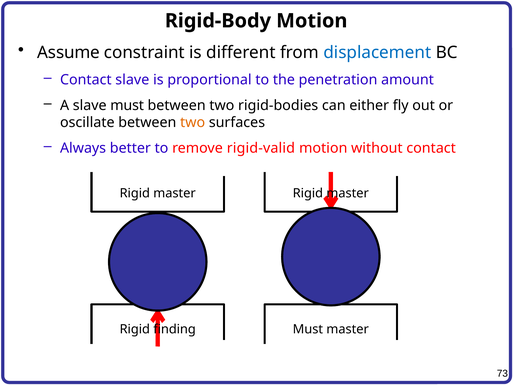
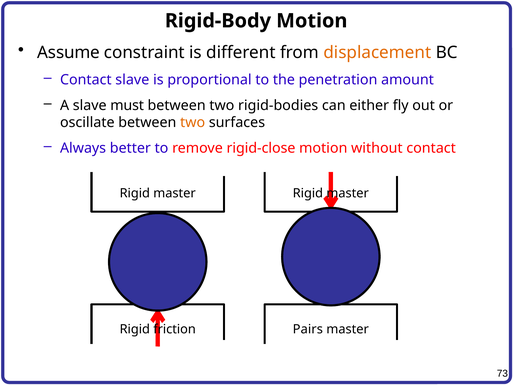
displacement colour: blue -> orange (377, 53)
rigid-valid: rigid-valid -> rigid-close (261, 148)
finding: finding -> friction (175, 329)
Must: Must -> Pairs (308, 329)
